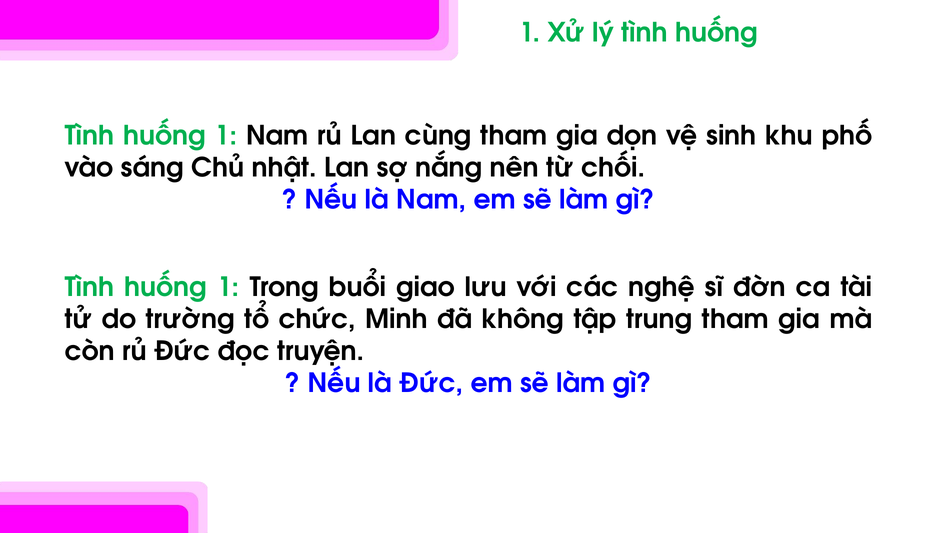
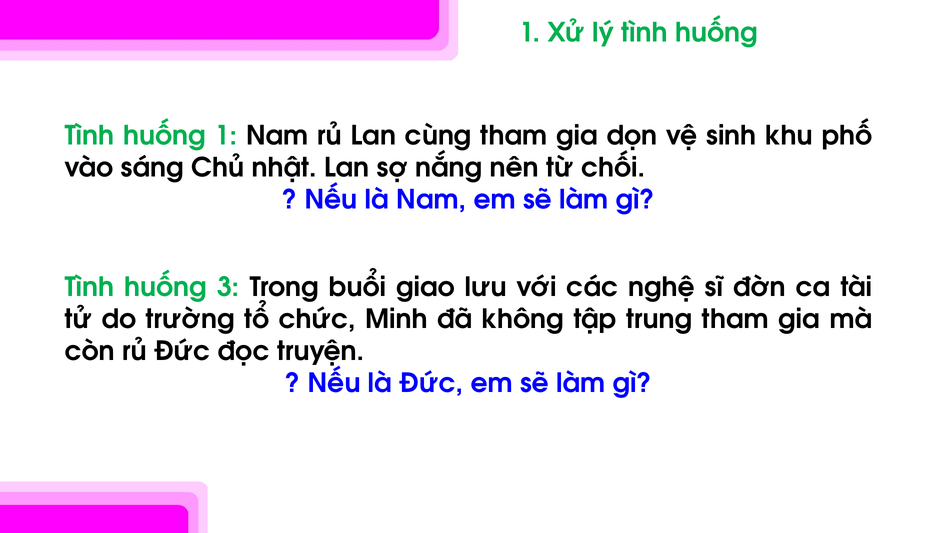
1: 1 -> 3 (228, 287)
